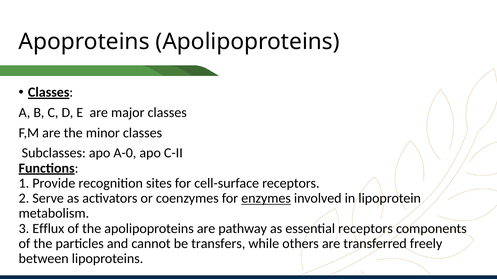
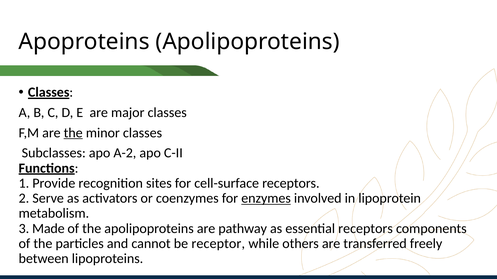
the underline: none -> present (73, 133)
A-0: A-0 -> A-2 (125, 153)
Efflux: Efflux -> Made (48, 229)
transfers: transfers -> receptor (218, 244)
